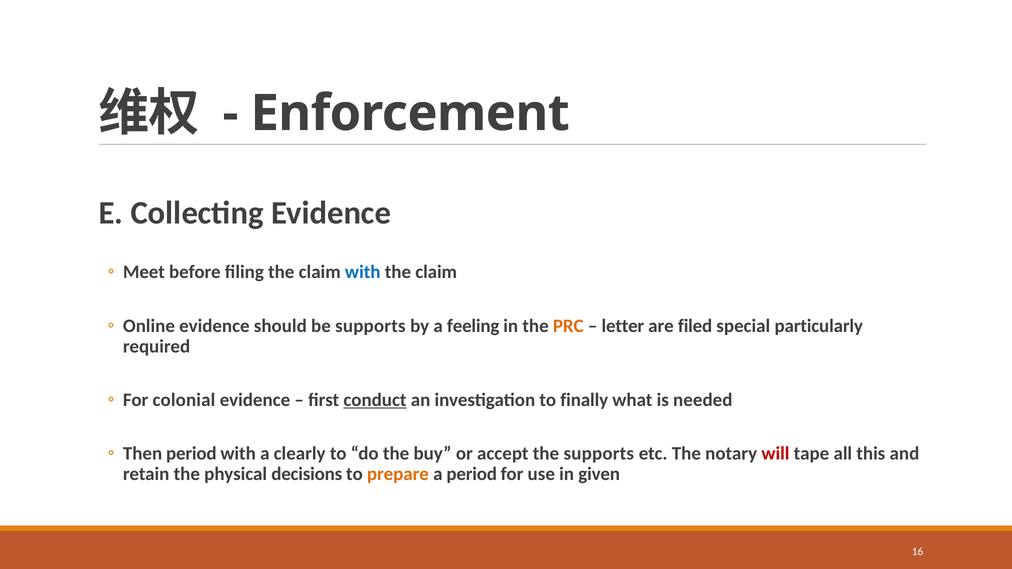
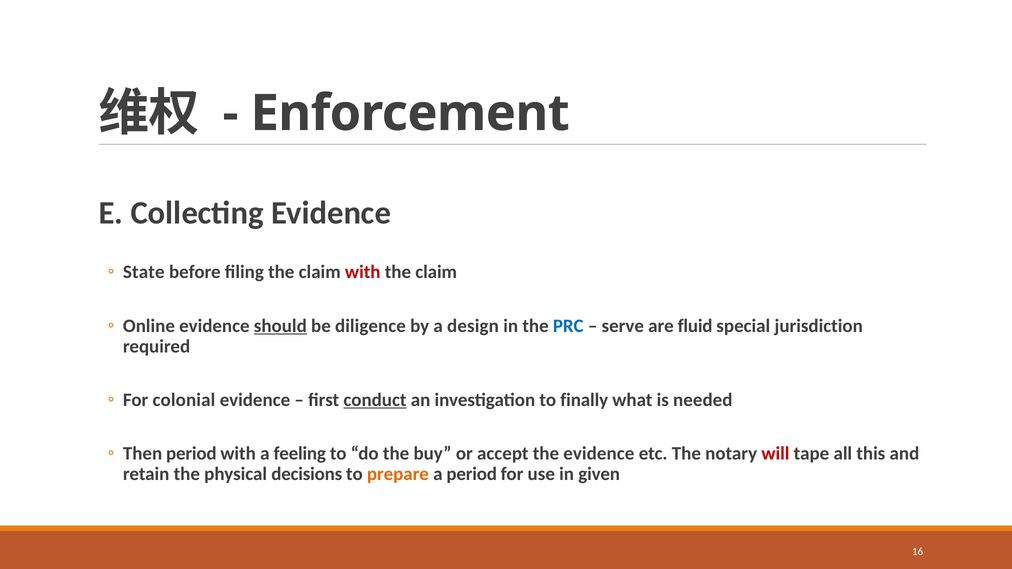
Meet: Meet -> State (144, 272)
with colour: blue -> red (363, 272)
should underline: none -> present (280, 326)
be supports: supports -> diligence (370, 326)
feeling: feeling -> design (473, 326)
PRC colour: orange -> blue (568, 326)
letter: letter -> serve (623, 326)
filed: filed -> fluid (695, 326)
particularly: particularly -> jurisdiction (819, 326)
clearly: clearly -> feeling (300, 454)
the supports: supports -> evidence (599, 454)
